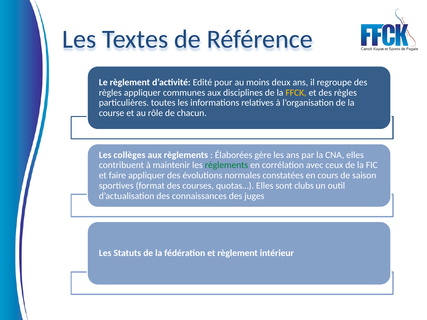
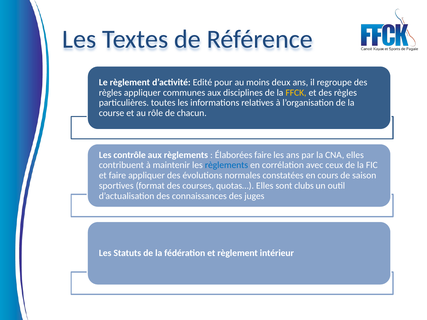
collèges: collèges -> contrôle (130, 155)
Élaborées gère: gère -> faire (263, 155)
règlements colour: green -> blue (226, 165)
